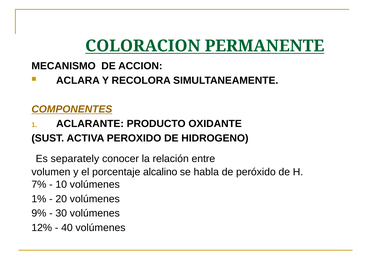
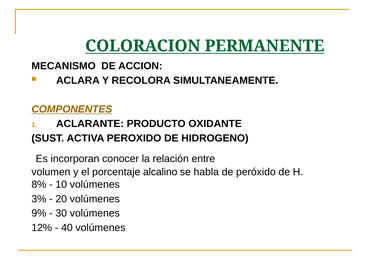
separately: separately -> incorporan (75, 159)
7%: 7% -> 8% (39, 185)
1%: 1% -> 3% (39, 199)
